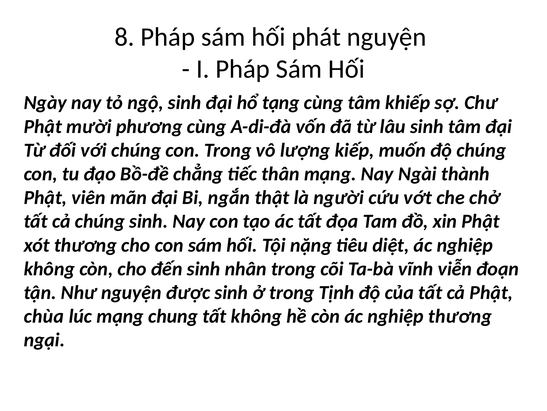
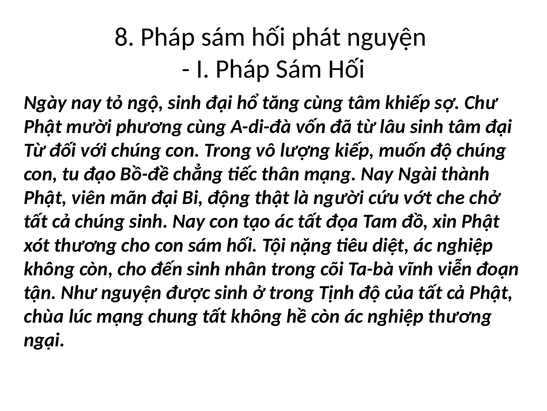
tạng: tạng -> tăng (281, 103)
ngắn: ngắn -> động (229, 197)
